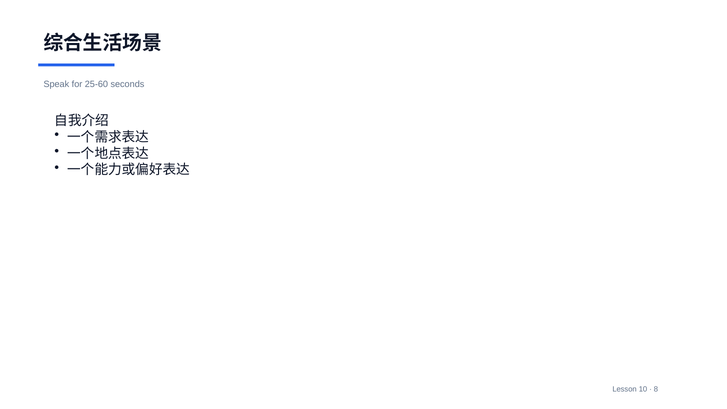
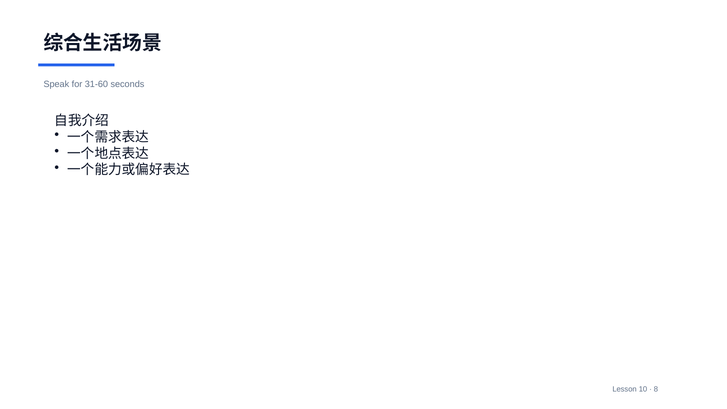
25-60: 25-60 -> 31-60 (96, 84)
